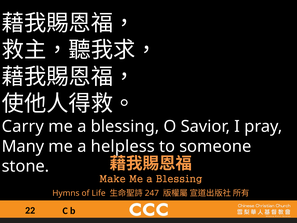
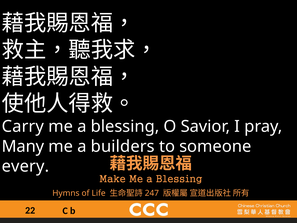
helpless: helpless -> builders (123, 146)
stone: stone -> every (25, 166)
